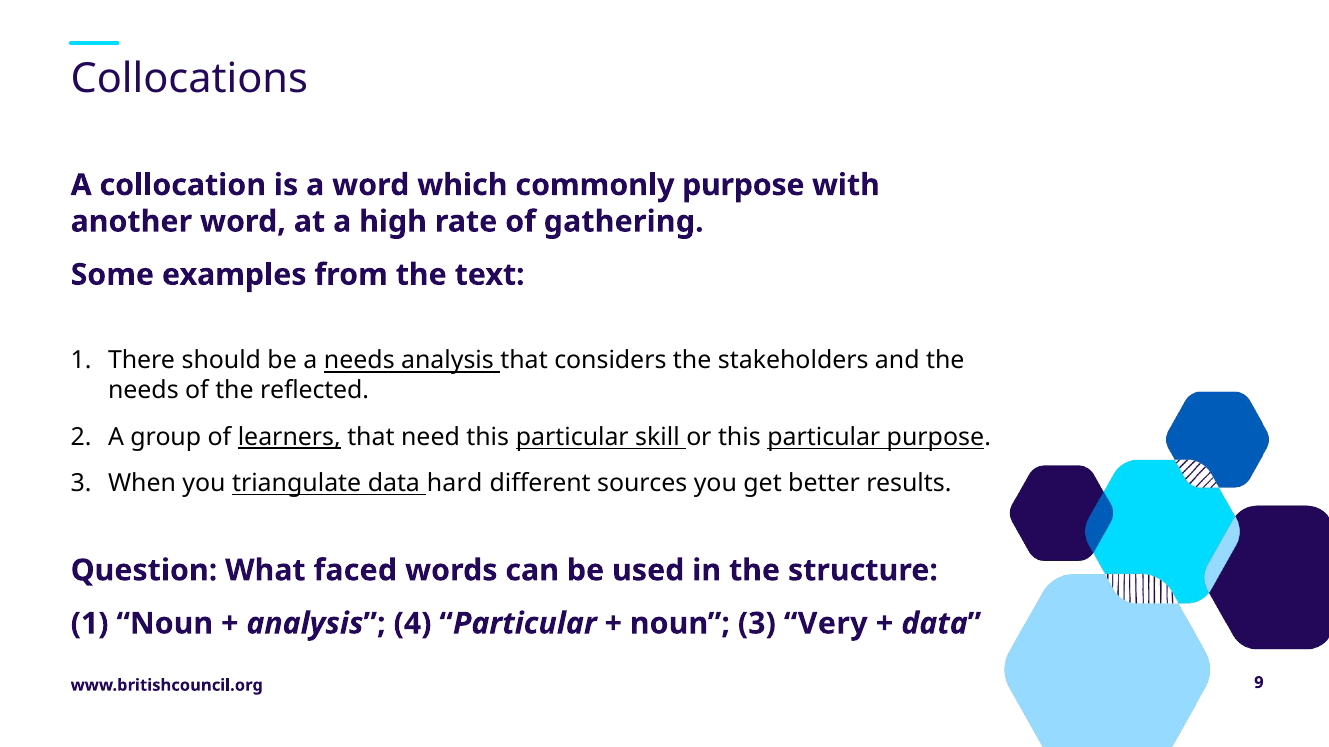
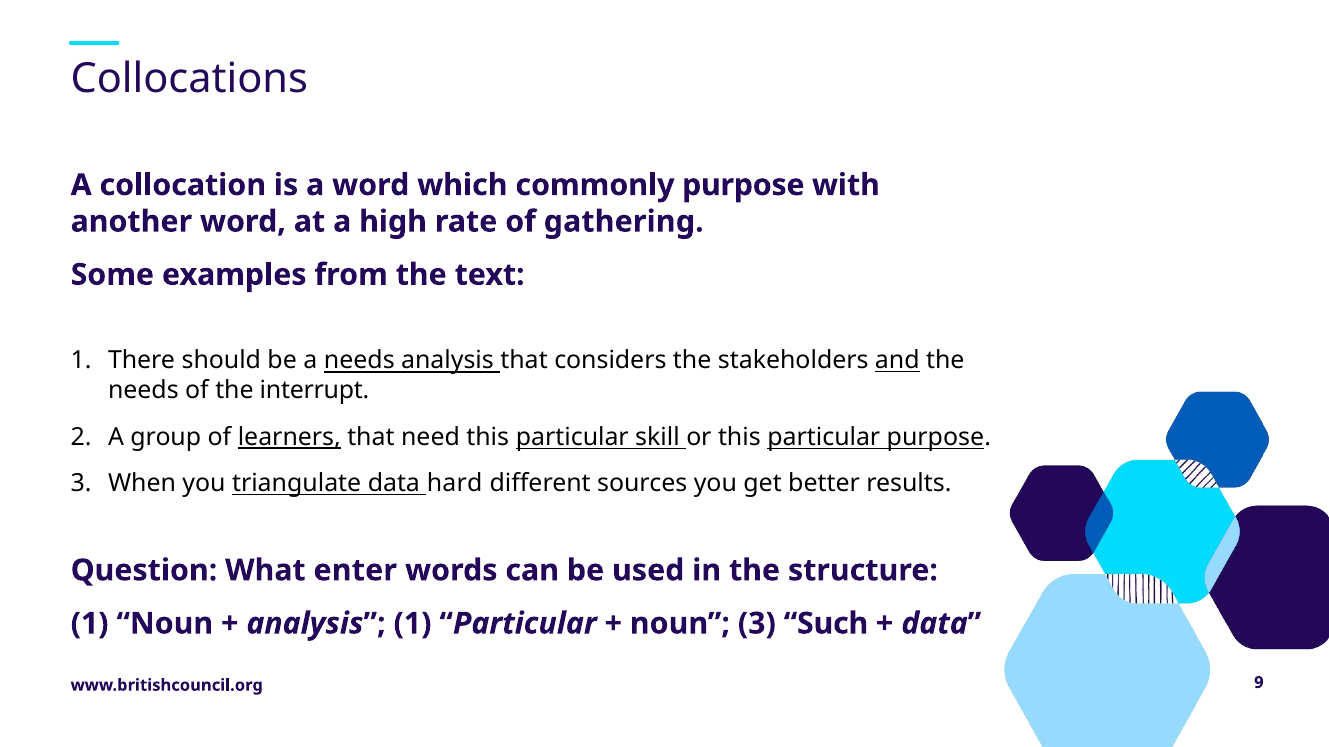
and underline: none -> present (897, 361)
reflected: reflected -> interrupt (315, 391)
faced: faced -> enter (355, 571)
analysis 4: 4 -> 1 (413, 624)
Very: Very -> Such (826, 624)
